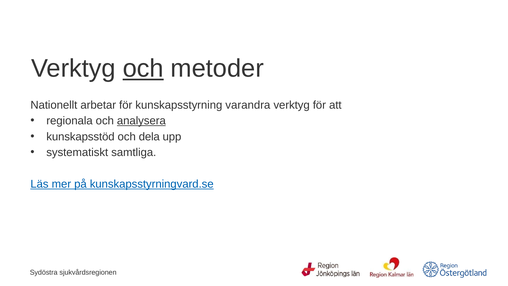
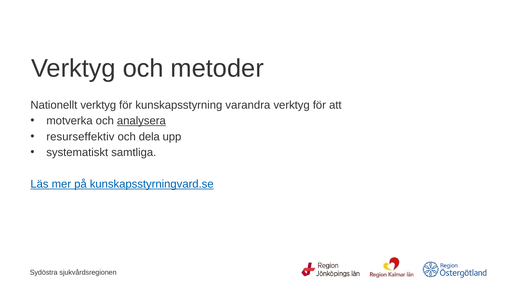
och underline: present -> none (143, 68)
Nationellt arbetar: arbetar -> verktyg (98, 105)
regionala: regionala -> motverka (70, 121)
kunskapsstöd: kunskapsstöd -> resurseffektiv (80, 136)
